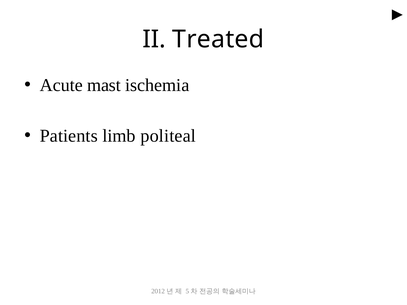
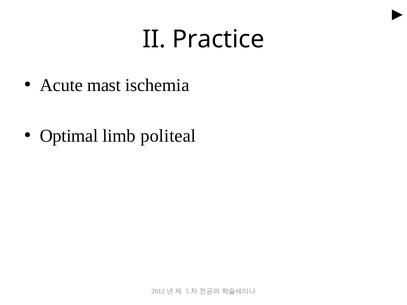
Treated: Treated -> Practice (218, 39)
Patients: Patients -> Optimal (69, 136)
